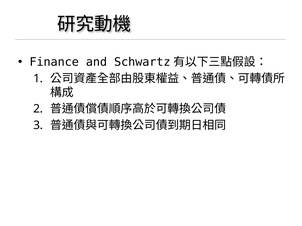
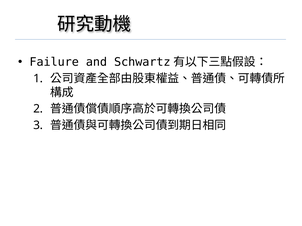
Finance: Finance -> Failure (54, 62)
